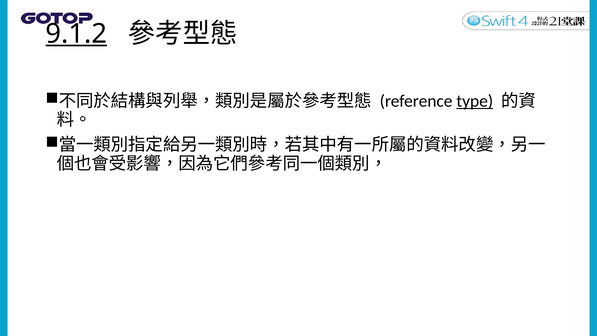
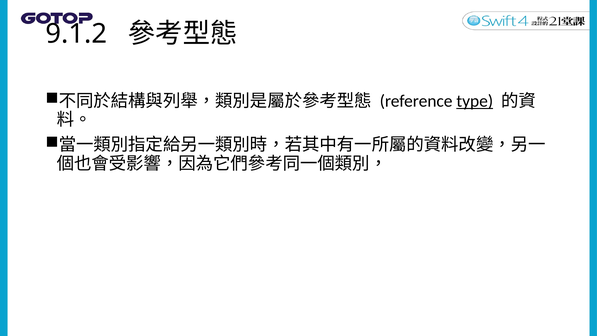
9.1.2 underline: present -> none (76, 34)
